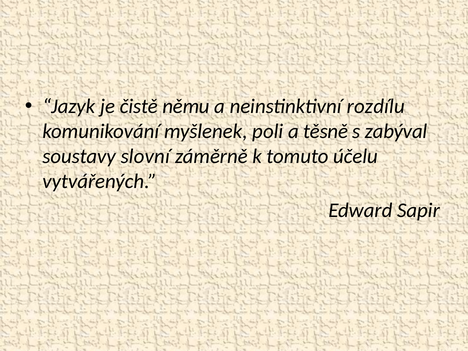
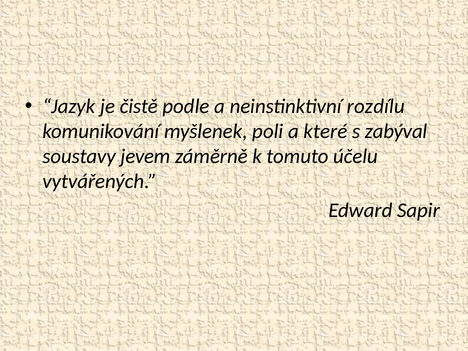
němu: němu -> podle (186, 106)
těsně: těsně -> které (325, 131)
slovní: slovní -> jevem (145, 156)
